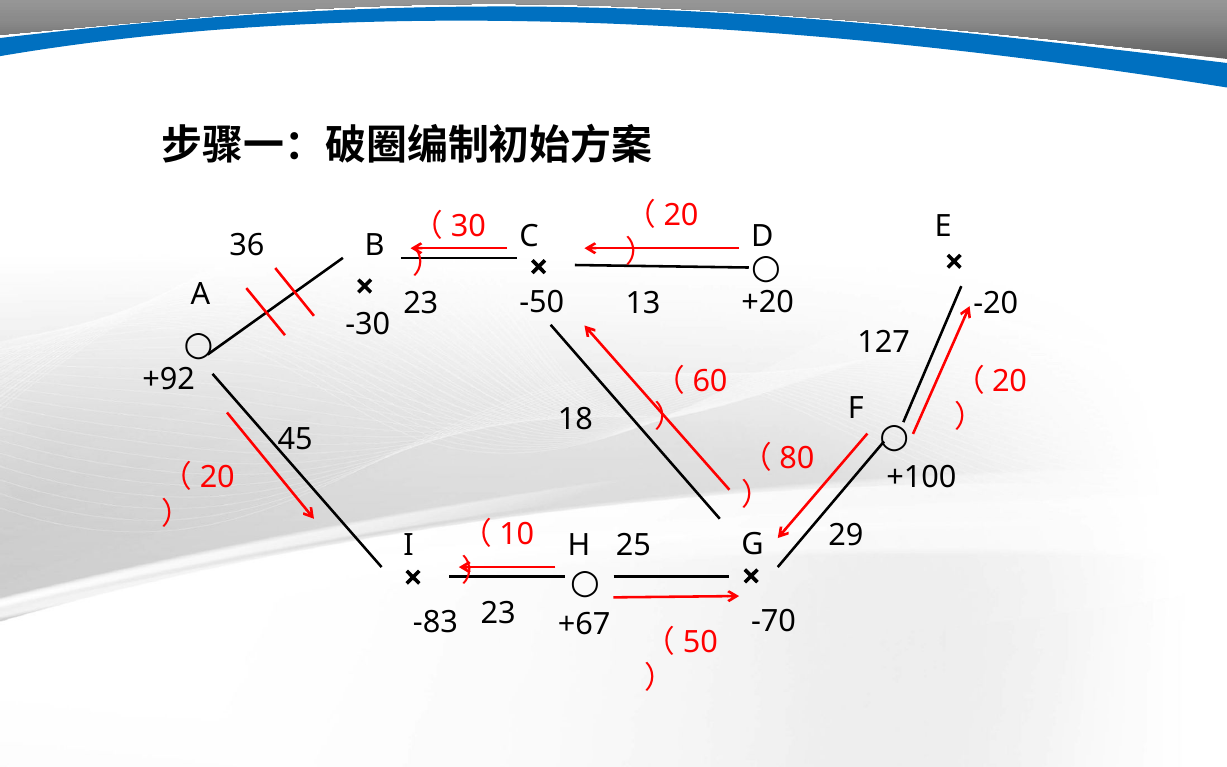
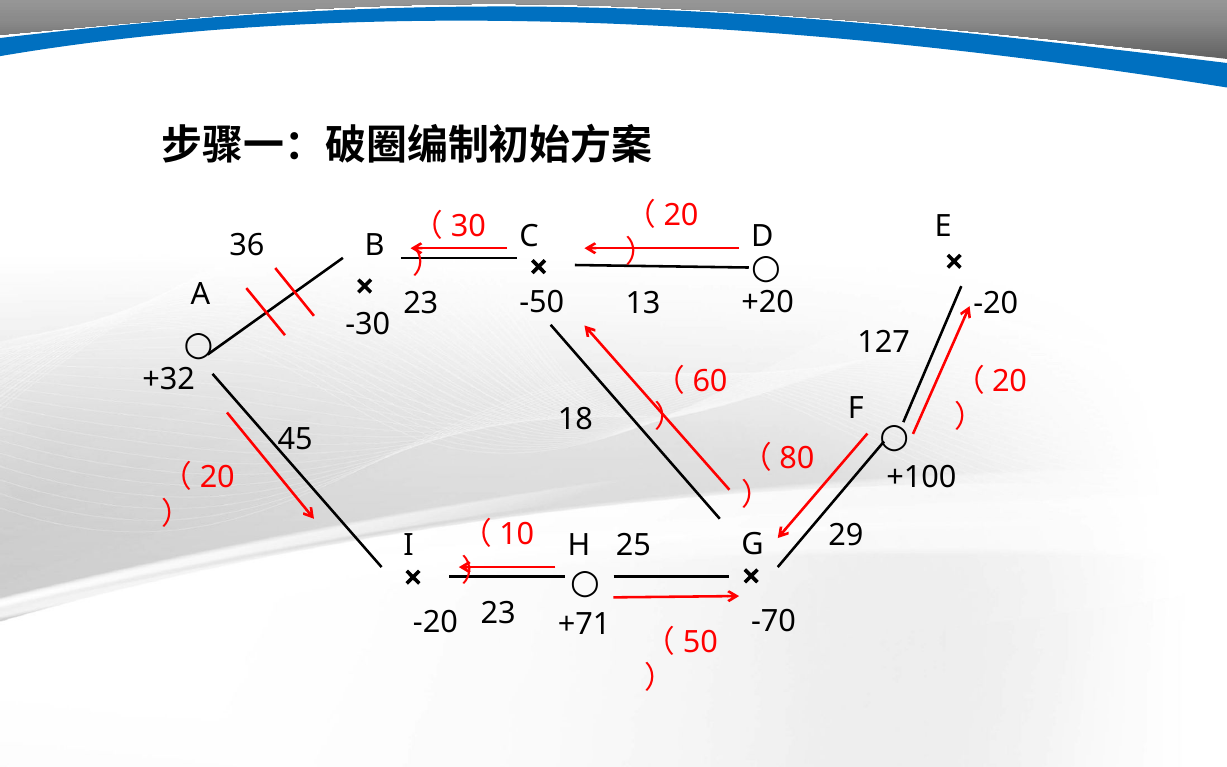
+92: +92 -> +32 (169, 380)
-83: -83 -> -20 (435, 623)
+67: +67 -> +71 (584, 624)
